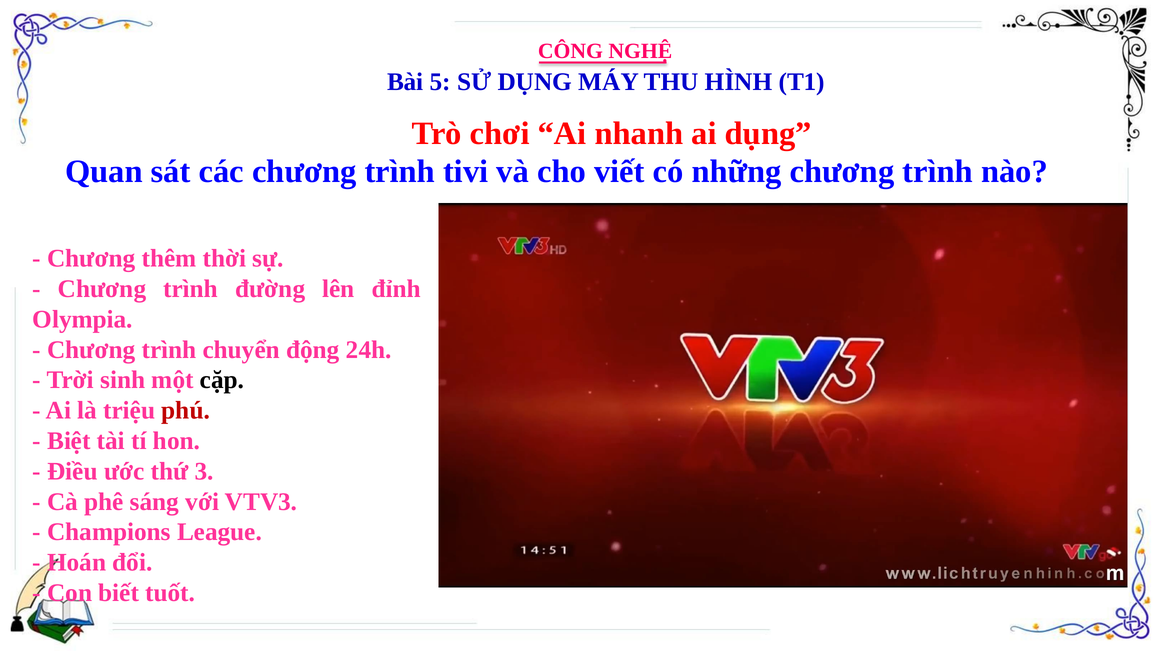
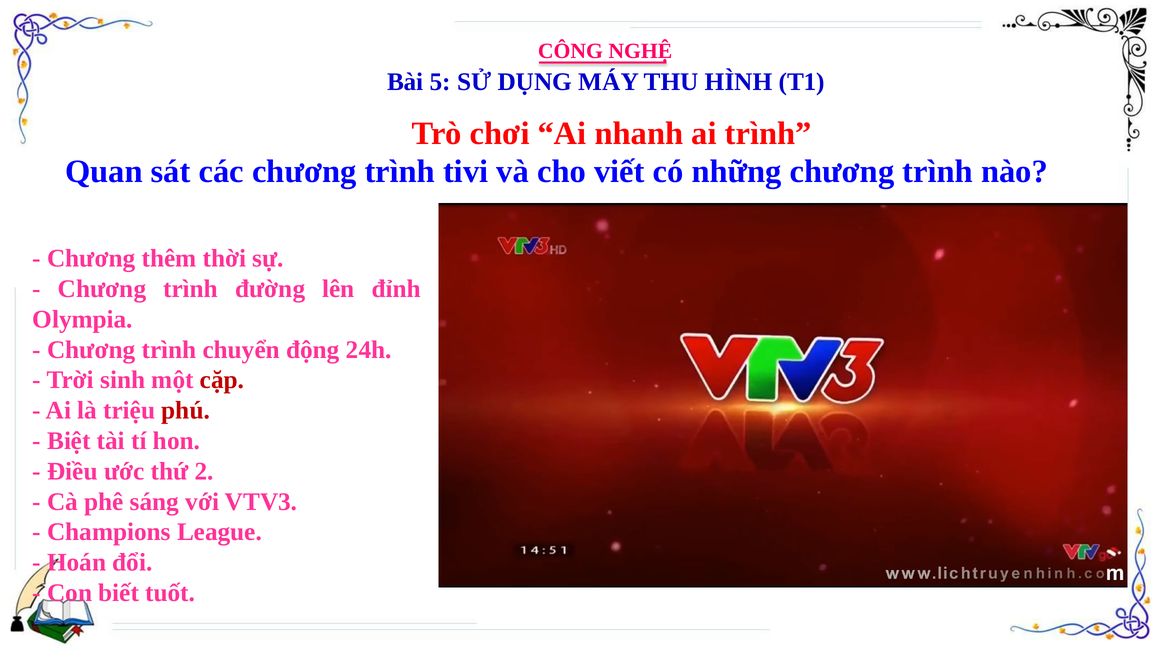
ai dụng: dụng -> trình (768, 134)
cặp colour: black -> red (222, 380)
3: 3 -> 2 (204, 471)
